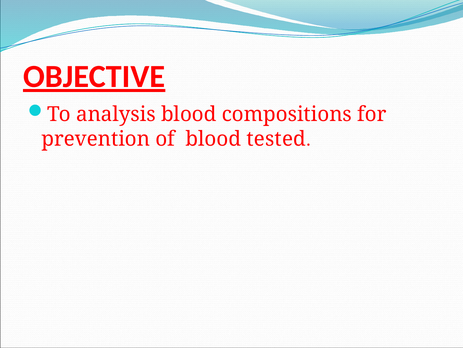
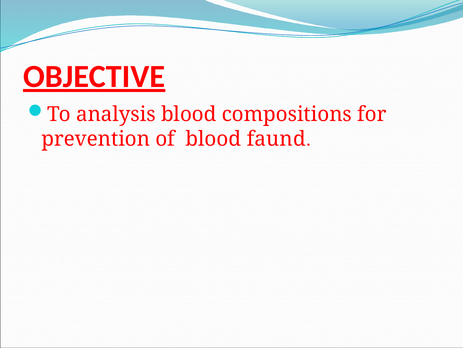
tested: tested -> faund (276, 139)
